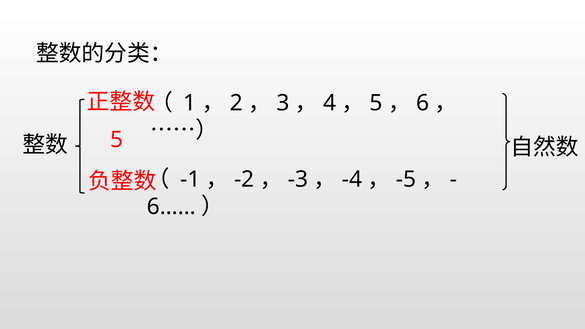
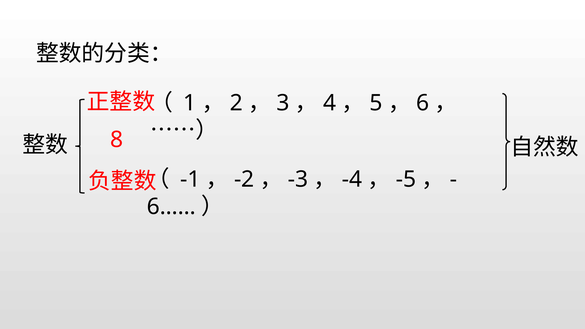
5: 5 -> 8 (117, 140)
